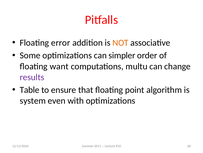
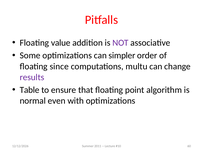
error: error -> value (61, 43)
NOT colour: orange -> purple (120, 43)
want: want -> since (59, 66)
system: system -> normal (33, 100)
